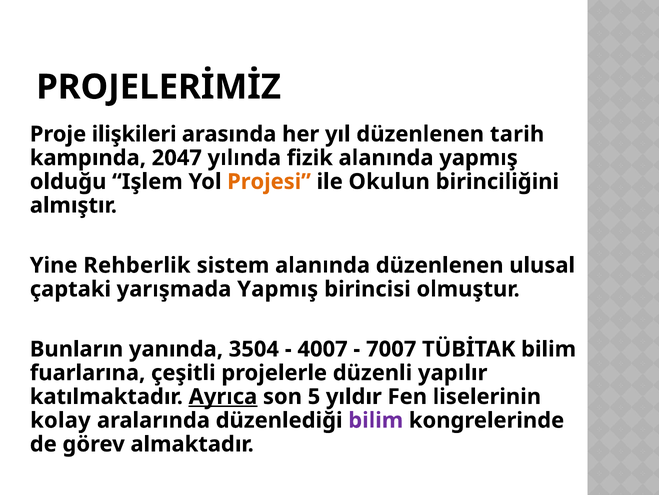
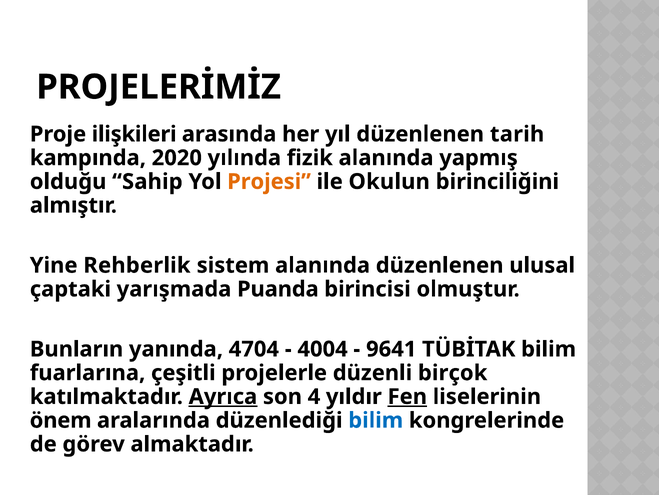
2047: 2047 -> 2020 (177, 158)
Işlem: Işlem -> Sahip (147, 181)
yarışmada Yapmış: Yapmış -> Puanda (278, 289)
3504: 3504 -> 4704 (254, 349)
4007: 4007 -> 4004 (323, 349)
7007: 7007 -> 9641 (391, 349)
yapılır: yapılır -> birçok (453, 372)
5: 5 -> 4 (314, 396)
Fen underline: none -> present (407, 396)
kolay: kolay -> önem (61, 420)
bilim colour: purple -> blue (376, 420)
